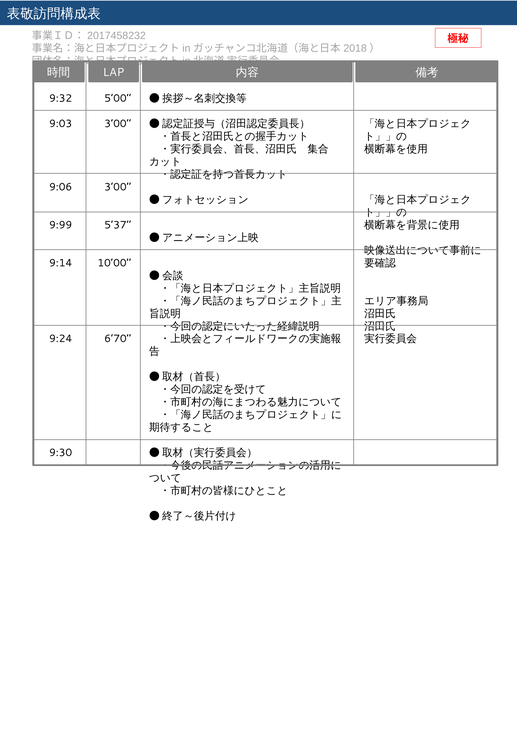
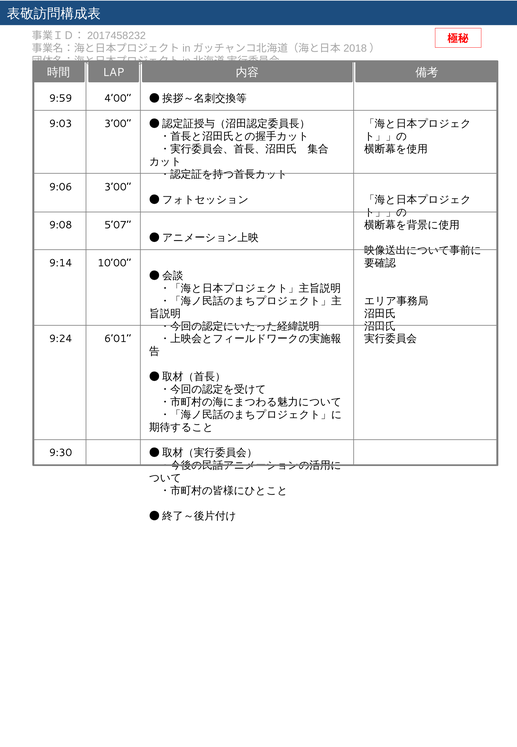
9:32: 9:32 -> 9:59 (61, 98)
5’00: 5’00 -> 4’00 (118, 98)
9:99: 9:99 -> 9:08 (61, 225)
5’37: 5’37 -> 5’07 (118, 225)
6’70: 6’70 -> 6’01 (118, 339)
